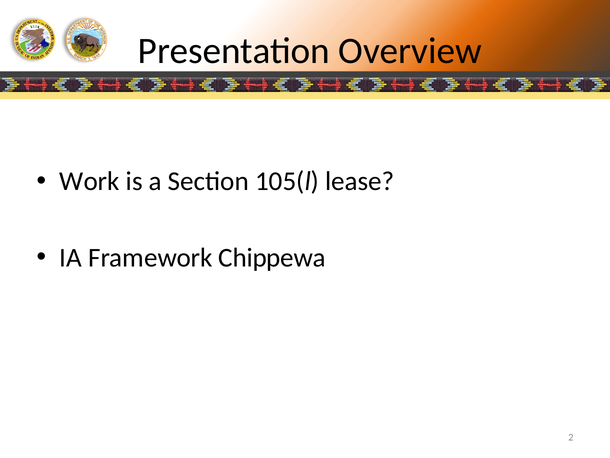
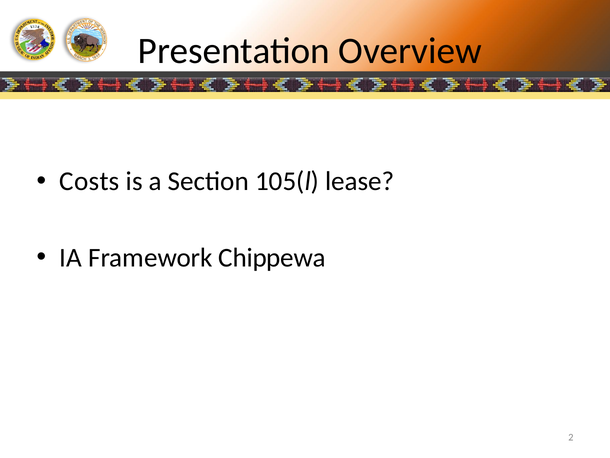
Work: Work -> Costs (89, 181)
